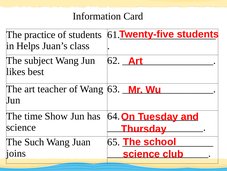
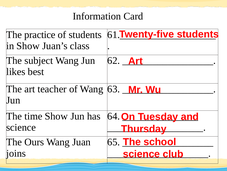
in Helps: Helps -> Show (28, 46)
Such: Such -> Ours (34, 141)
